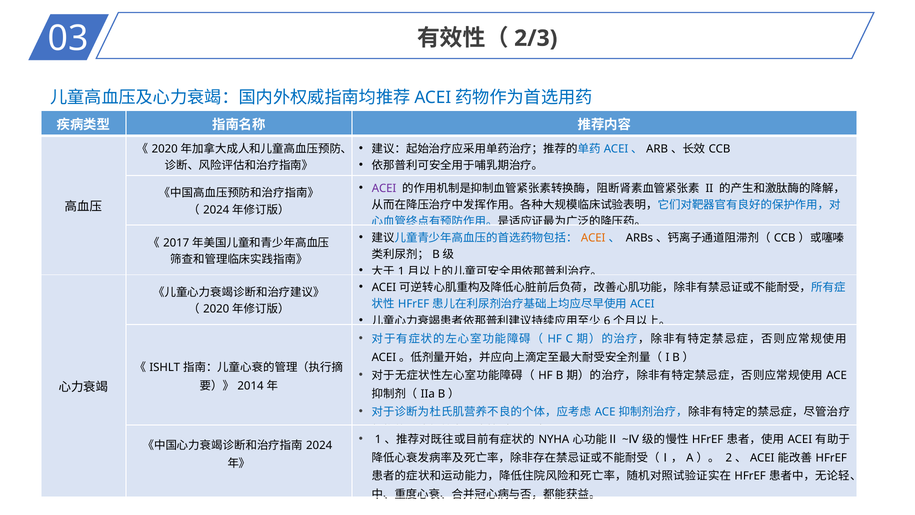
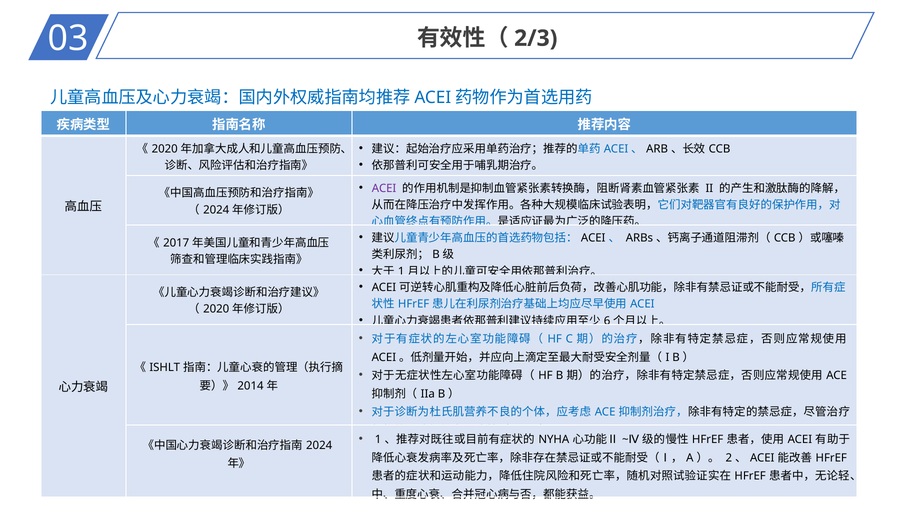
ACEI colour: orange -> black (593, 238)
